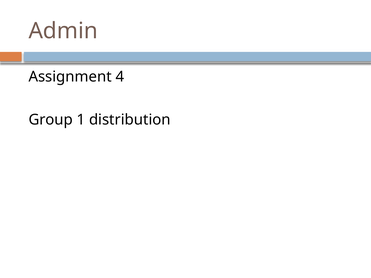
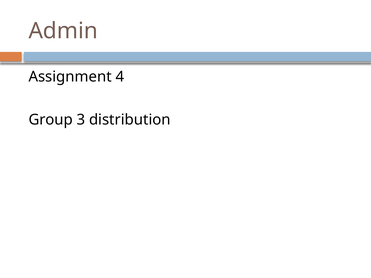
1: 1 -> 3 (81, 120)
